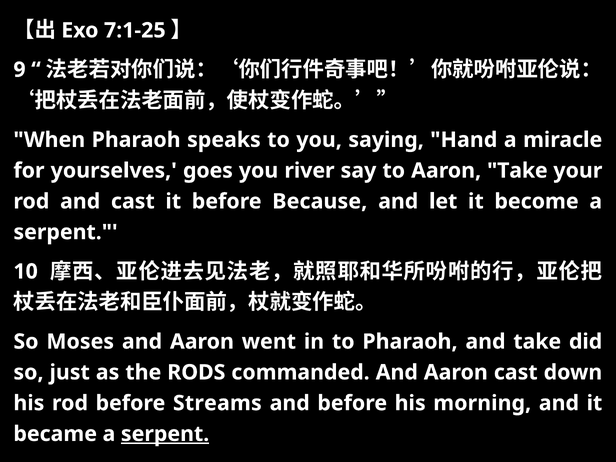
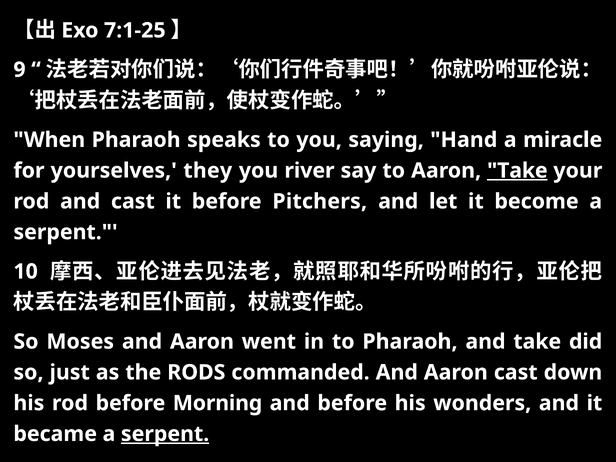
goes: goes -> they (208, 171)
Take underline: none -> present (517, 171)
Because: Because -> Pitchers (320, 201)
Streams: Streams -> Morning (218, 403)
morning: morning -> wonders (482, 403)
